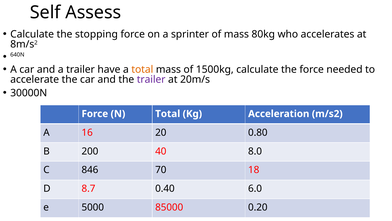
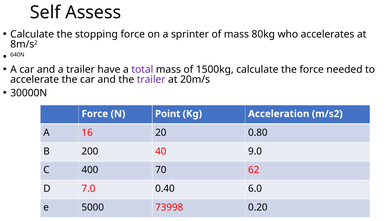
total colour: orange -> purple (142, 69)
N Total: Total -> Point (168, 114)
8.0: 8.0 -> 9.0 (255, 151)
846: 846 -> 400 (90, 170)
18: 18 -> 62 (254, 170)
8.7: 8.7 -> 7.0 (88, 188)
85000: 85000 -> 73998 (169, 207)
